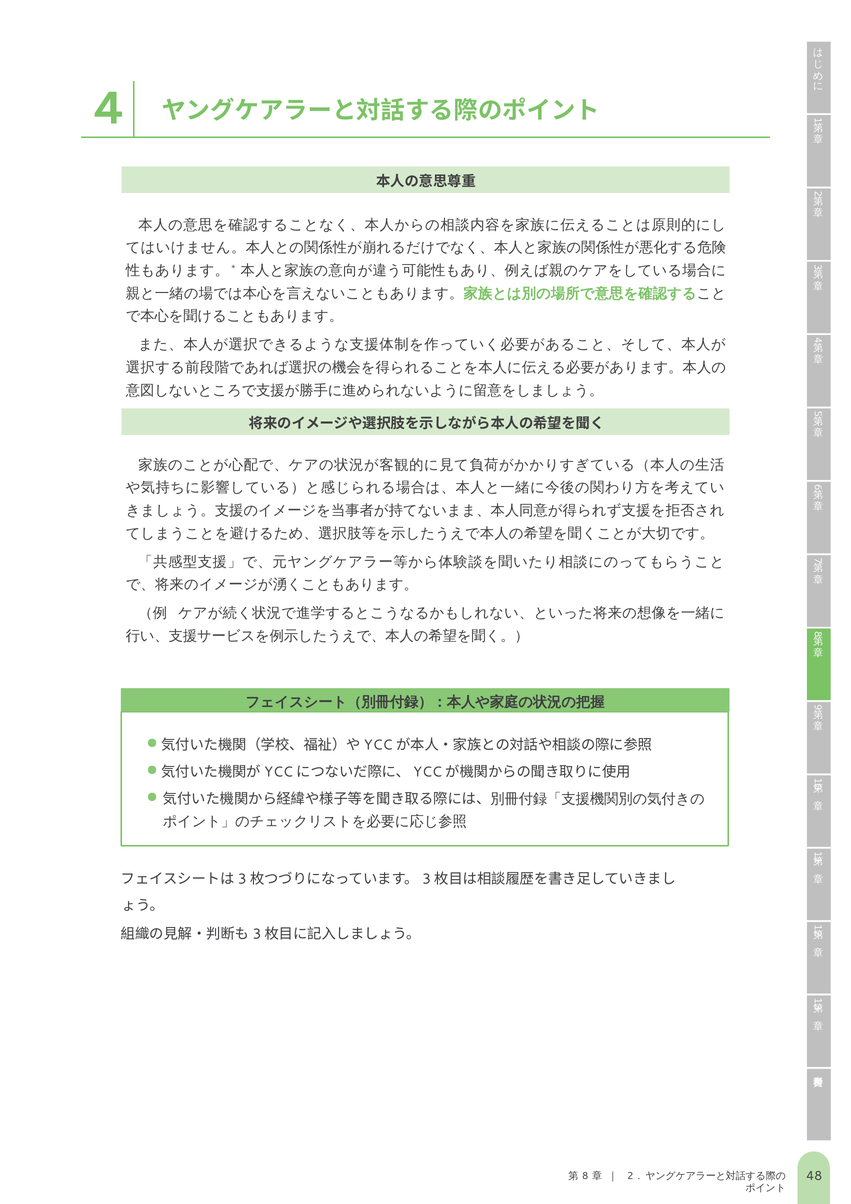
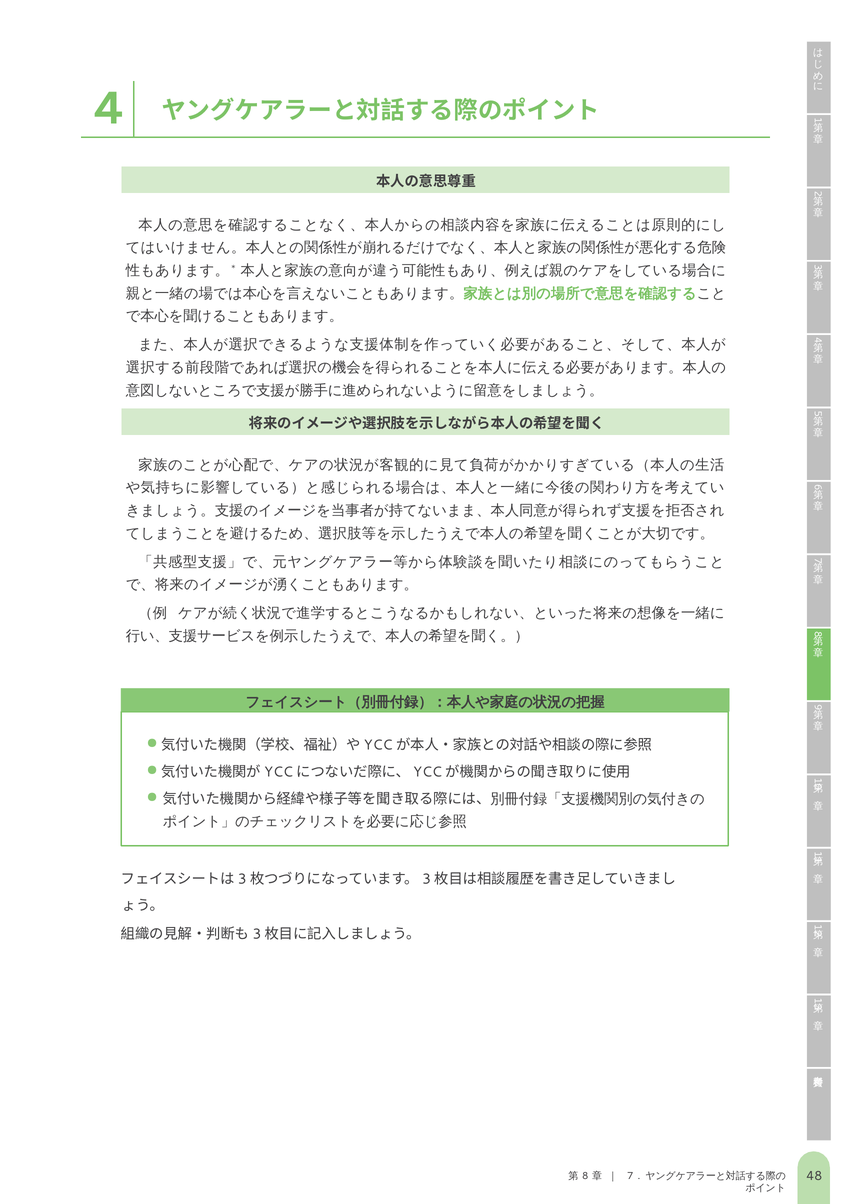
2: 2 -> 7 (630, 1175)
